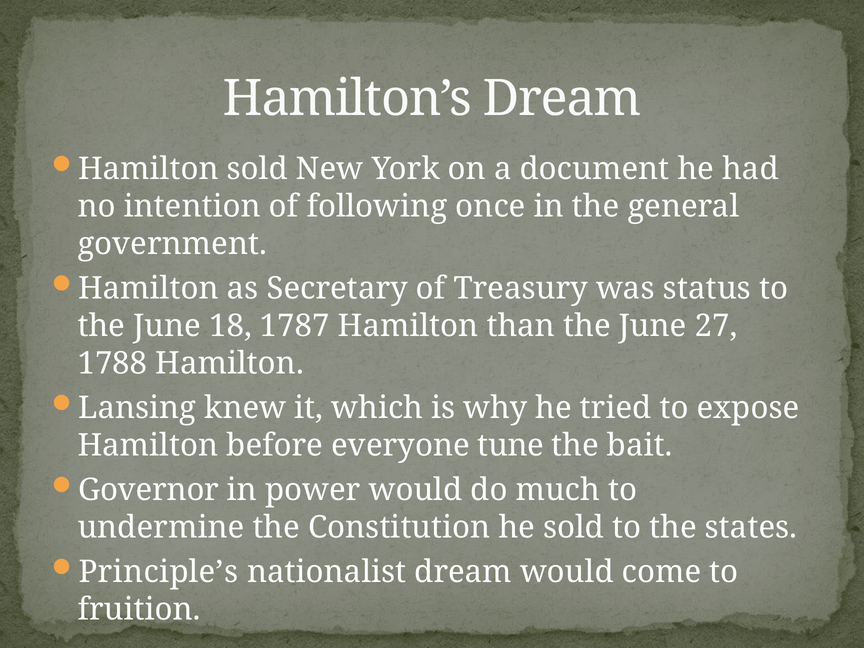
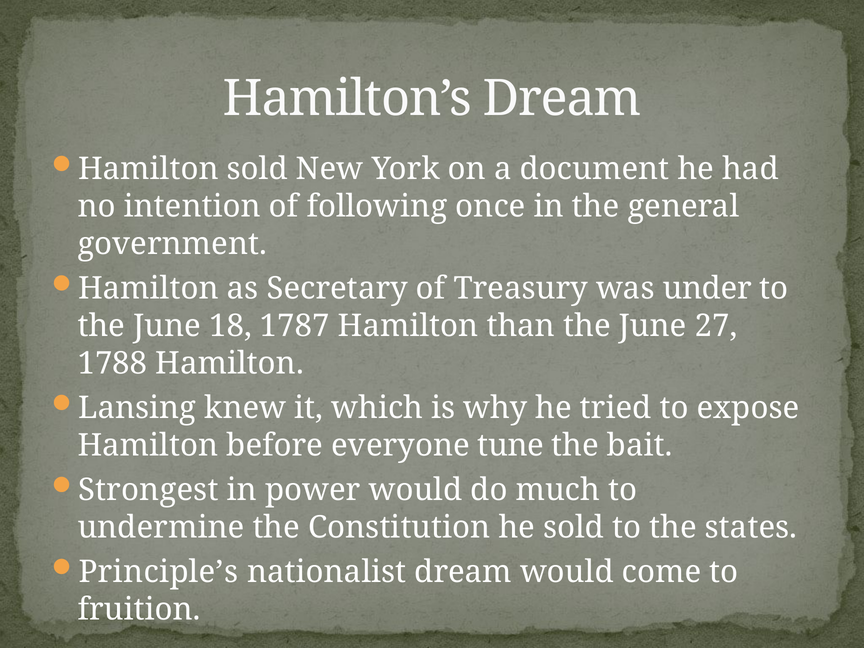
status: status -> under (707, 289)
Governor: Governor -> Strongest (148, 490)
